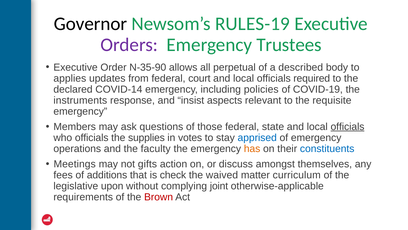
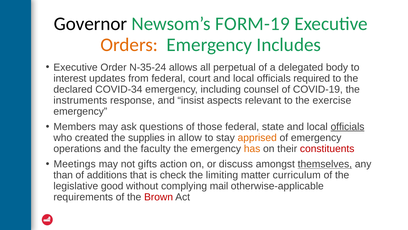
RULES-19: RULES-19 -> FORM-19 (252, 24)
Orders colour: purple -> orange (129, 45)
Trustees: Trustees -> Includes (289, 45)
N-35-90: N-35-90 -> N-35-24 (148, 67)
described: described -> delegated (301, 67)
applies: applies -> interest (70, 78)
COVID-14: COVID-14 -> COVID-34 (119, 89)
policies: policies -> counsel (261, 89)
requisite: requisite -> exercise (332, 100)
who officials: officials -> created (92, 137)
votes: votes -> allow (190, 137)
apprised colour: blue -> orange (257, 137)
constituents colour: blue -> red (327, 148)
themselves underline: none -> present (325, 164)
fees: fees -> than (63, 175)
waived: waived -> limiting (222, 175)
upon: upon -> good (112, 186)
joint: joint -> mail (219, 186)
